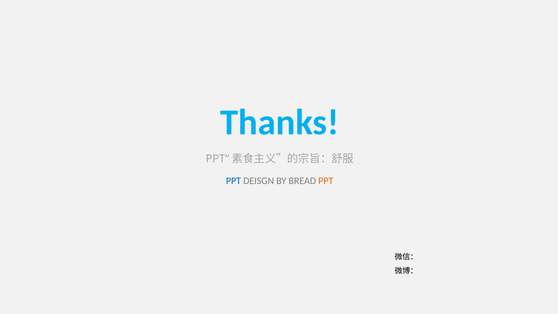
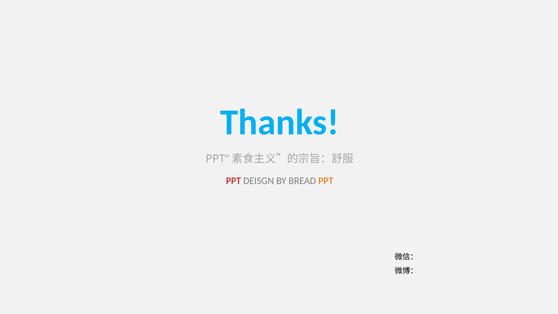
PPT colour: blue -> red (233, 181)
